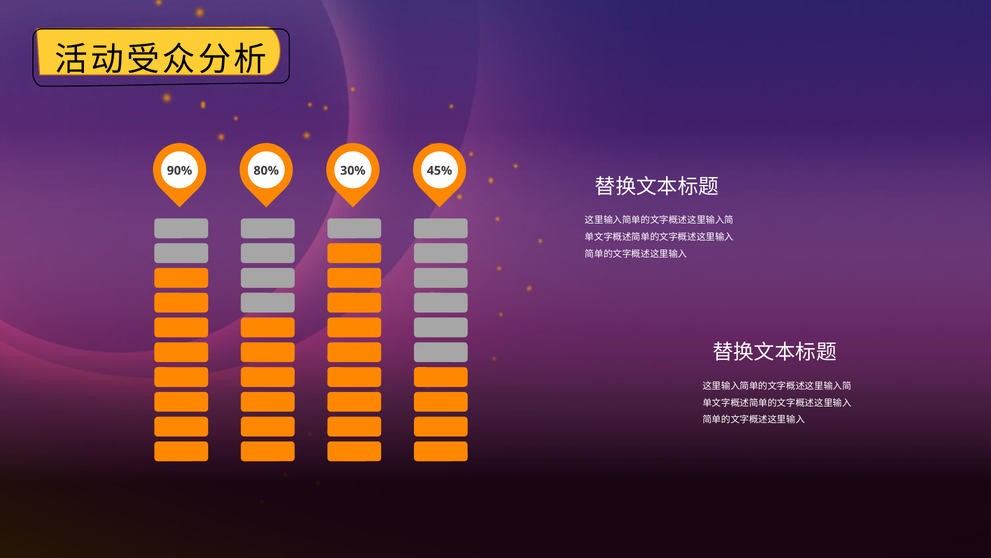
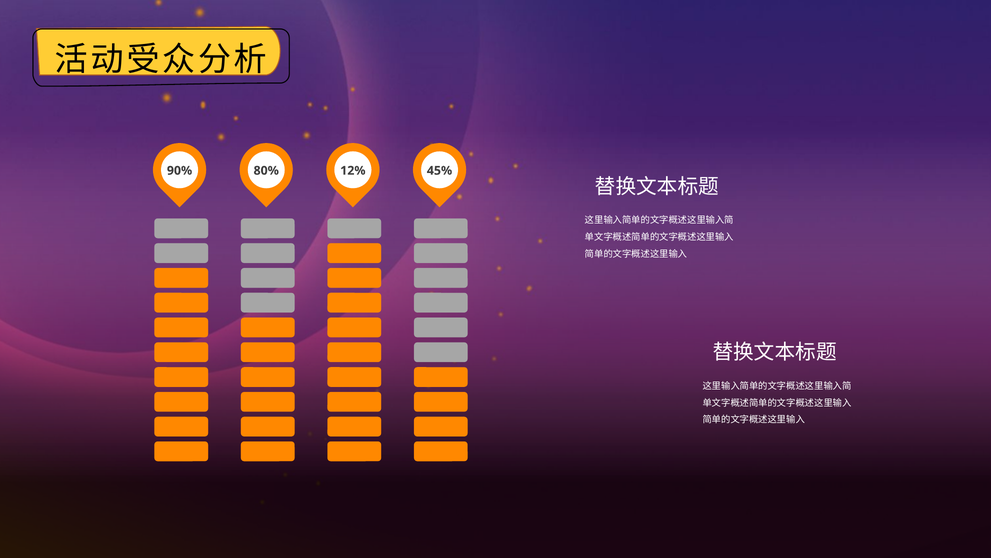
30%: 30% -> 12% (353, 171)
